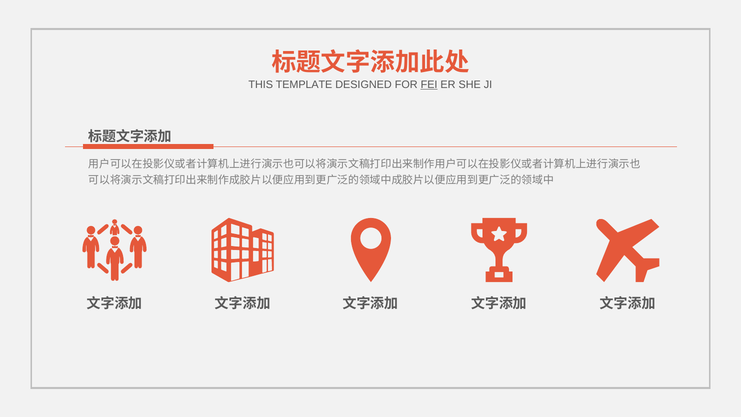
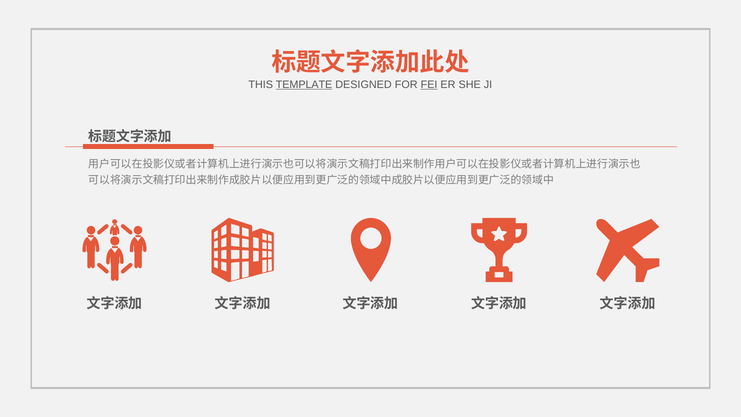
TEMPLATE underline: none -> present (304, 84)
